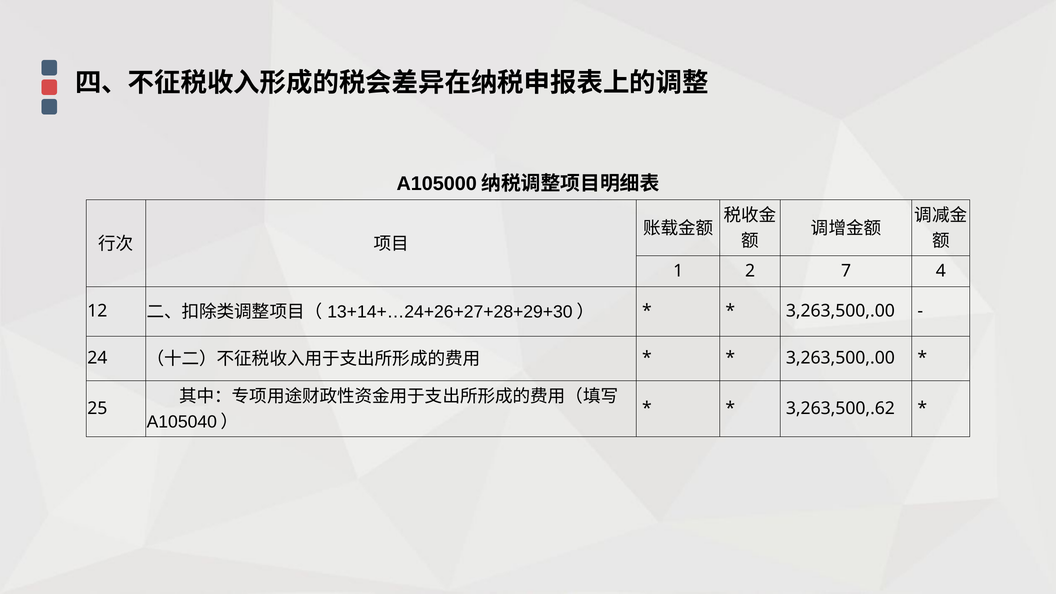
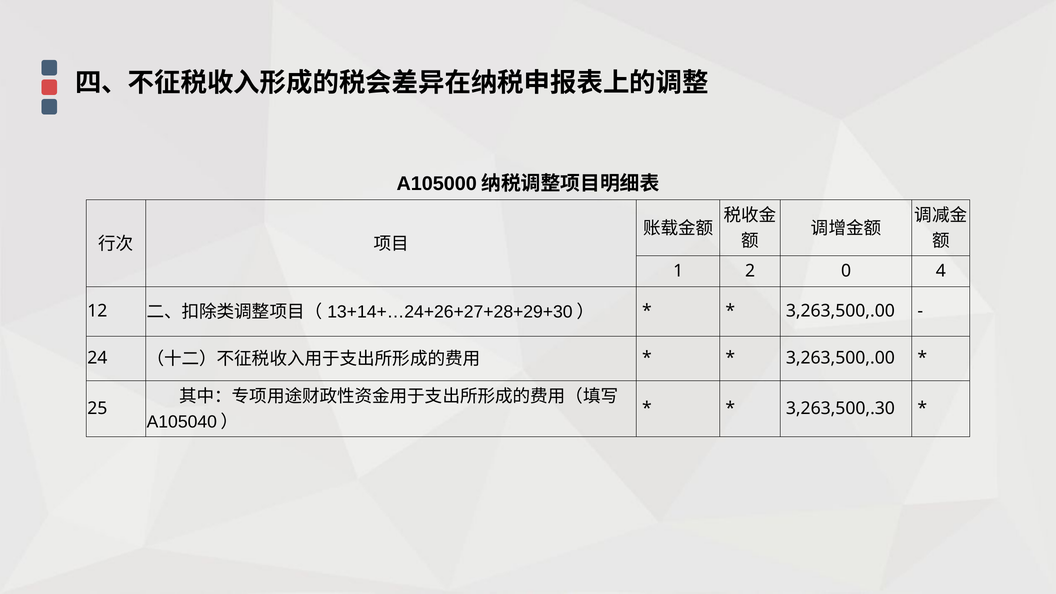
7: 7 -> 0 (846, 271)
3,263,500,.62: 3,263,500,.62 -> 3,263,500,.30 (840, 408)
